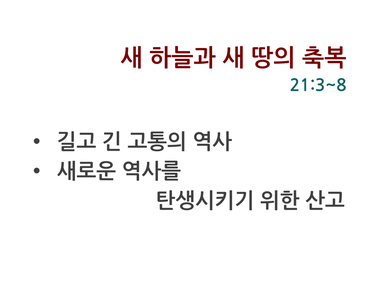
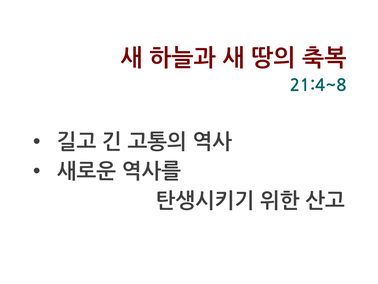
21:3~8: 21:3~8 -> 21:4~8 (318, 85)
